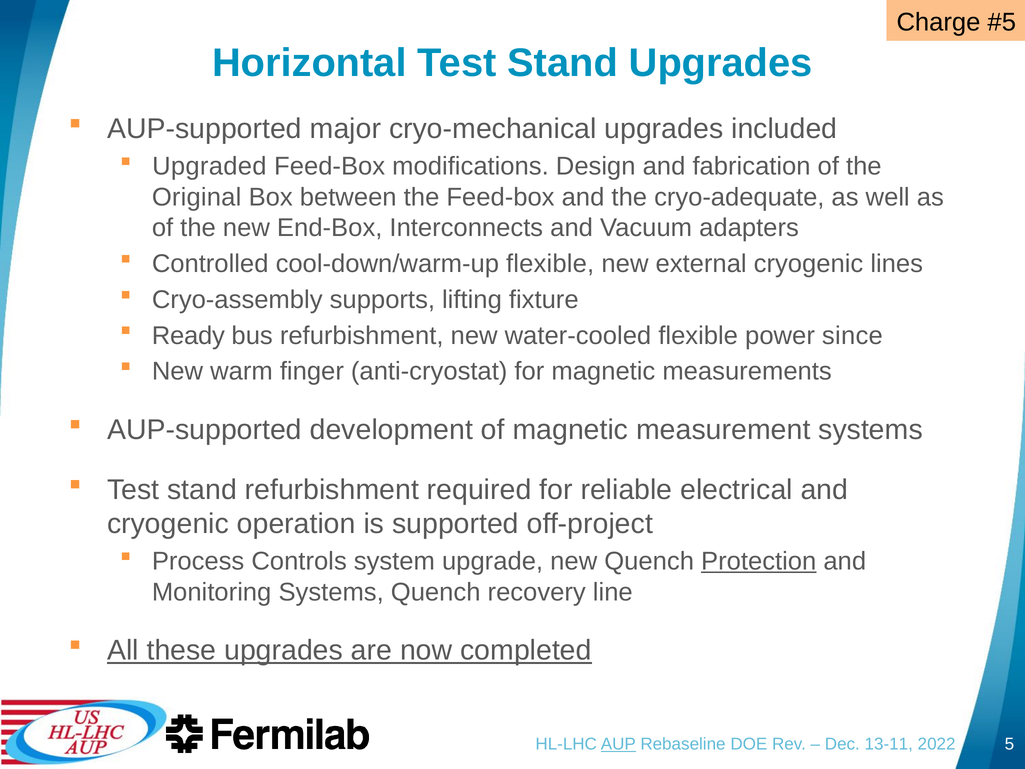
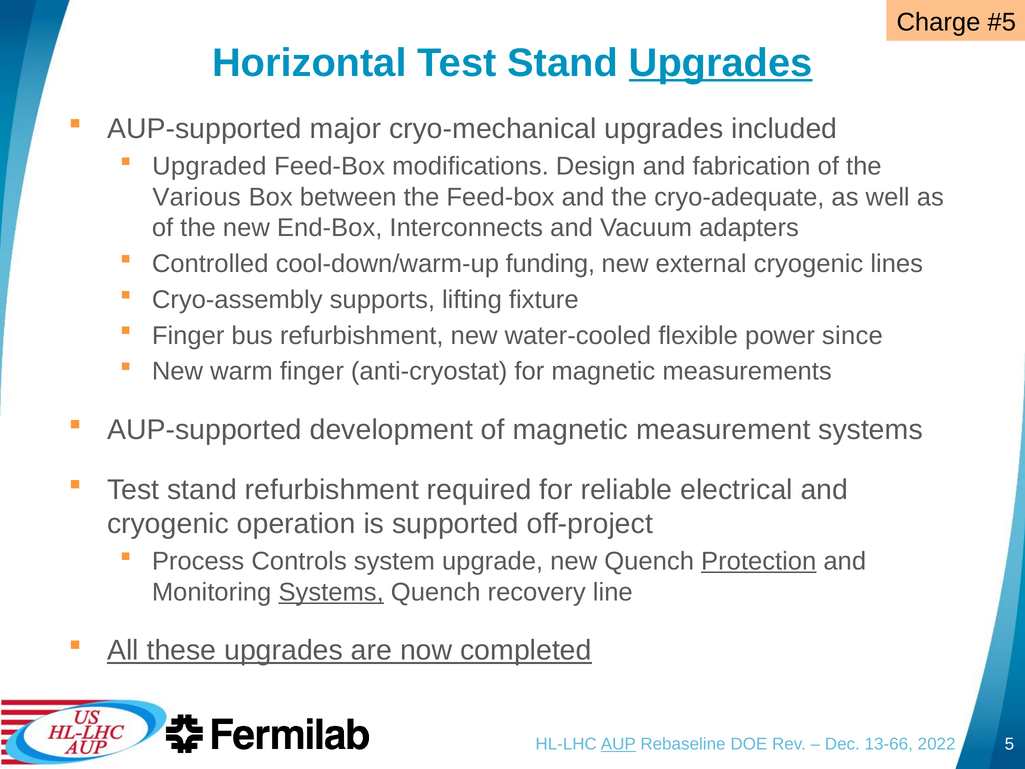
Upgrades underline: none -> present (721, 63)
Original: Original -> Various (197, 197)
cool-down/warm-up flexible: flexible -> funding (550, 264)
Ready: Ready -> Finger (188, 336)
Systems underline: none -> present (331, 592)
13-11: 13-11 -> 13-66 (889, 744)
